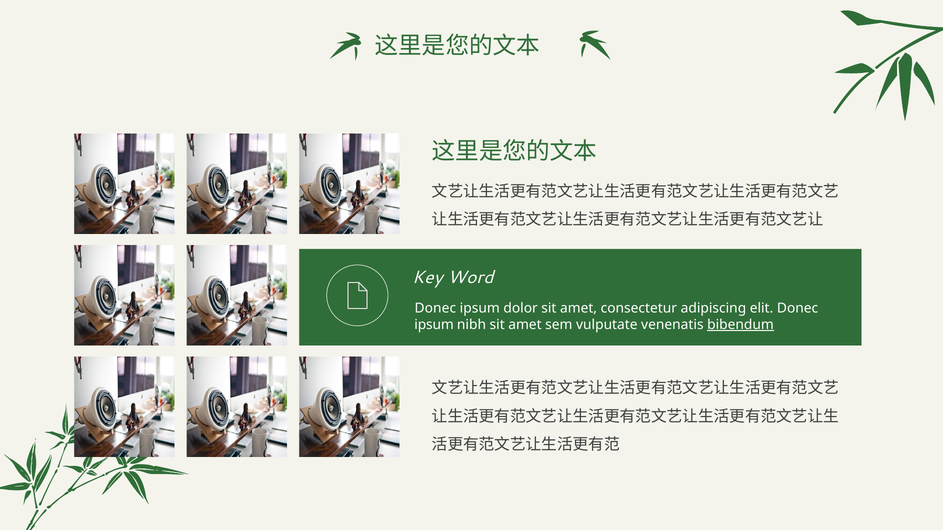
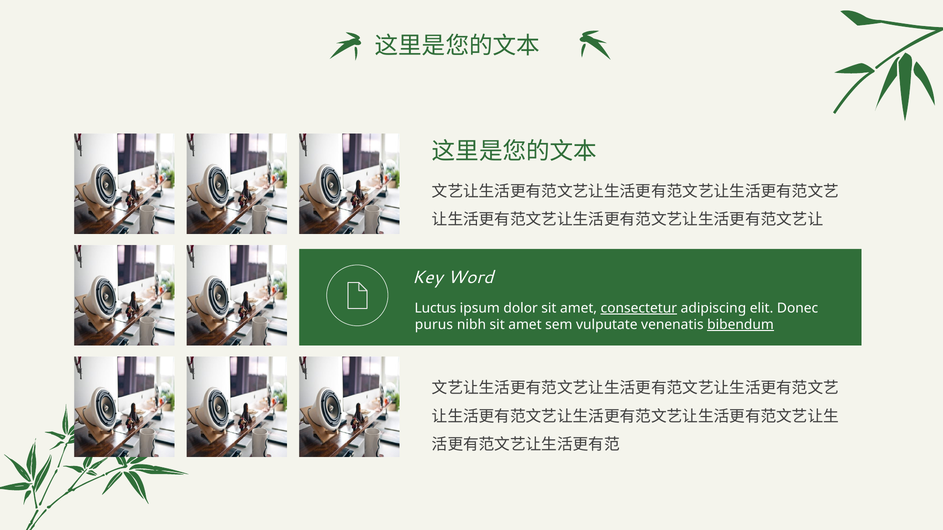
Donec: Donec -> Luctus (435, 308)
consectetur underline: none -> present (639, 308)
ipsum: ipsum -> purus (434, 325)
